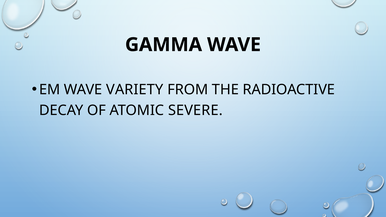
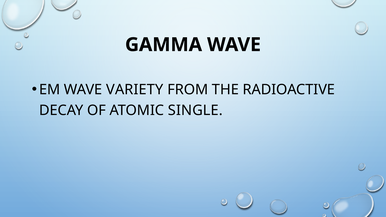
SEVERE: SEVERE -> SINGLE (195, 110)
